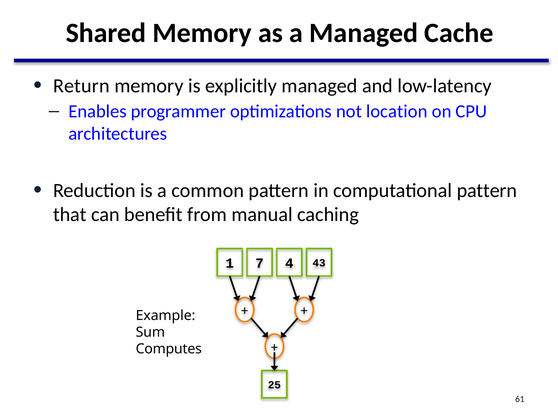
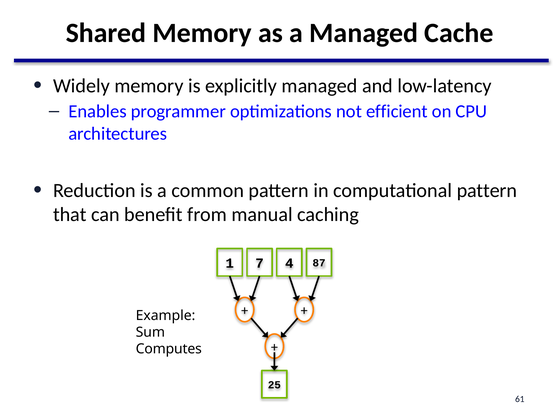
Return: Return -> Widely (81, 86)
location: location -> efficient (397, 112)
43: 43 -> 87 (319, 263)
